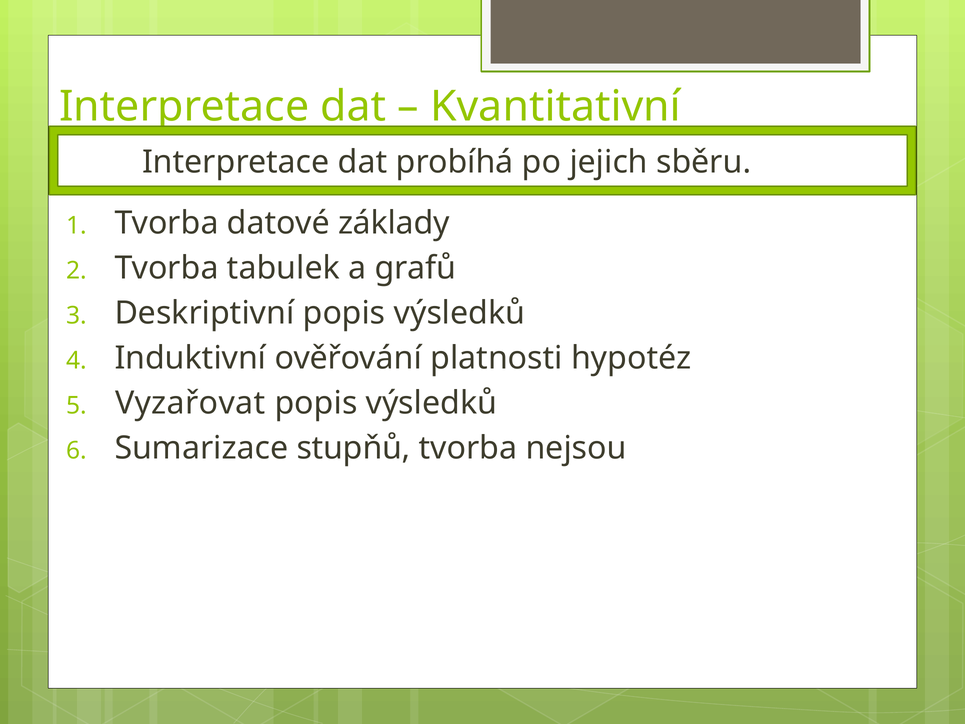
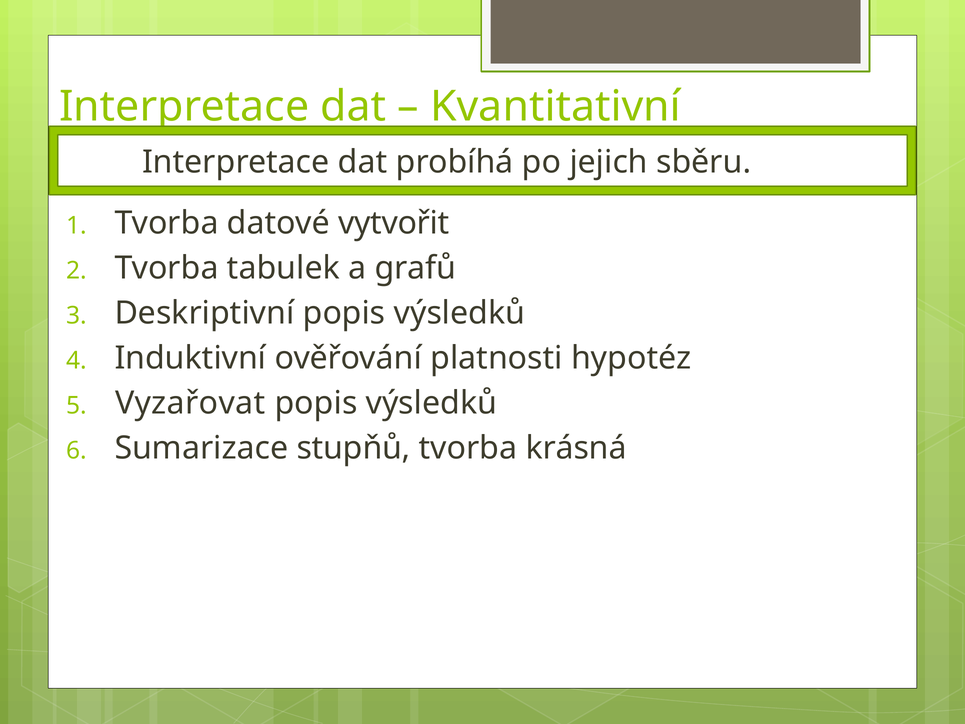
základy: základy -> vytvořit (394, 223)
nejsou: nejsou -> krásná (576, 448)
